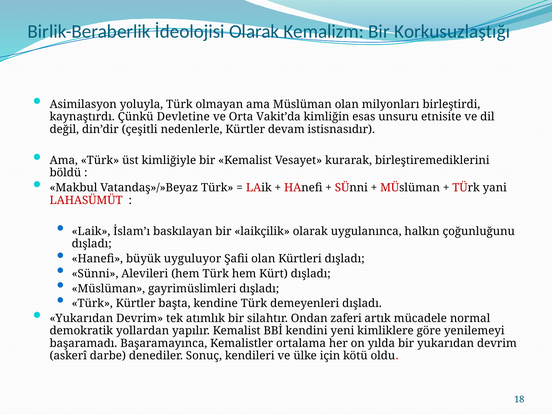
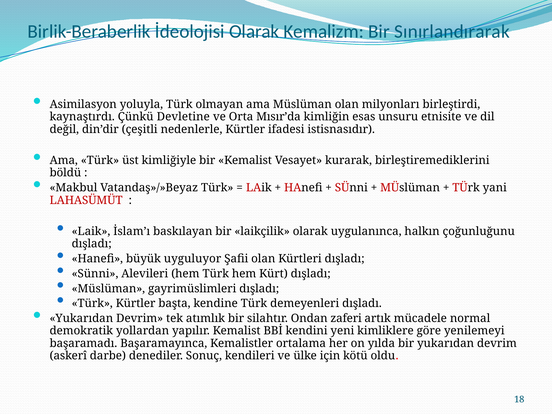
Korkusuzlaştığı: Korkusuzlaştığı -> Sınırlandırarak (452, 32)
Vakit’da: Vakit’da -> Mısır’da (278, 117)
devam: devam -> ifadesi (286, 129)
